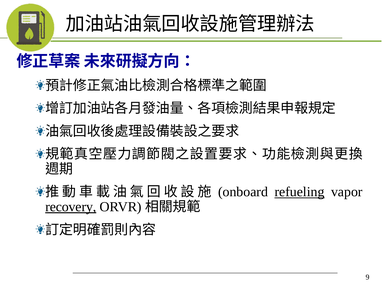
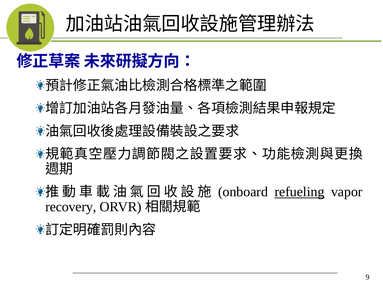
recovery underline: present -> none (71, 207)
